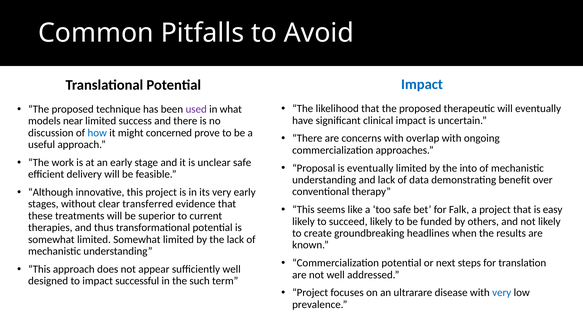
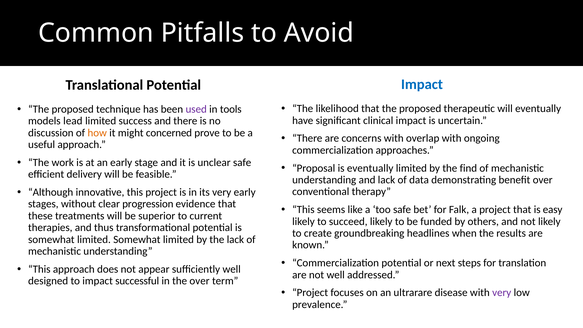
what: what -> tools (231, 109)
near: near -> lead (73, 121)
how colour: blue -> orange (97, 133)
into: into -> find (468, 168)
transferred: transferred -> progression (148, 204)
the such: such -> over (200, 281)
very colour: blue -> purple (502, 293)
